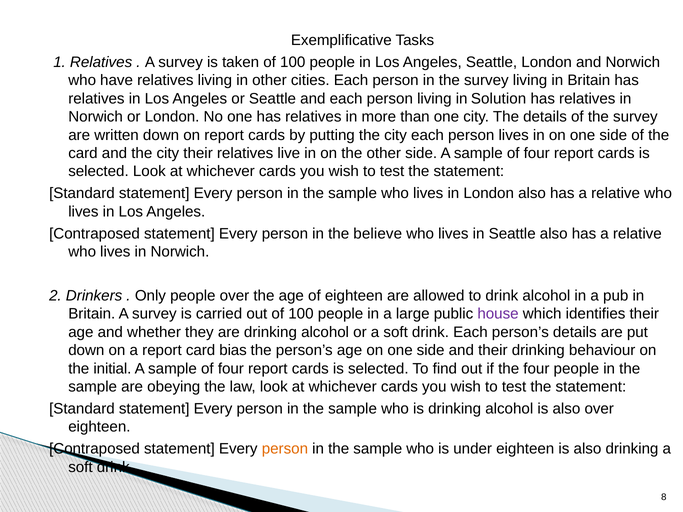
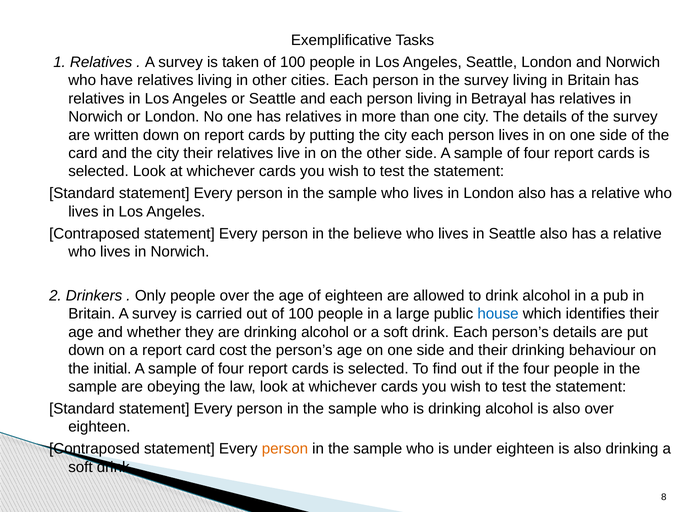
Solution: Solution -> Betrayal (499, 99)
house colour: purple -> blue (498, 314)
bias: bias -> cost (233, 350)
